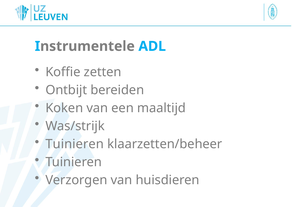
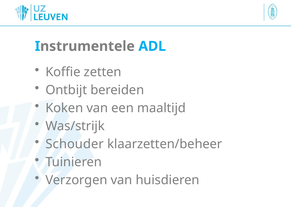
Tuinieren: Tuinieren -> Schouder (75, 144)
